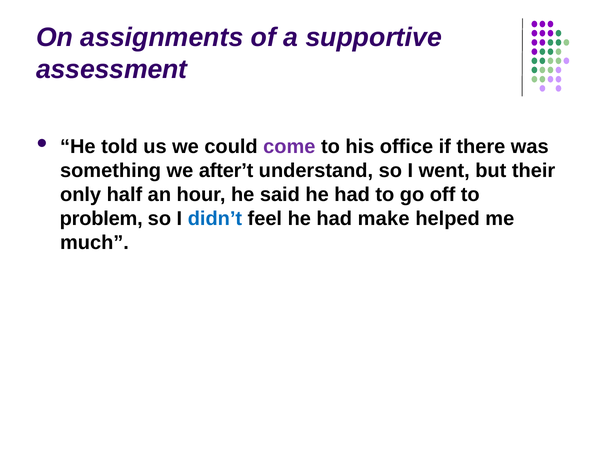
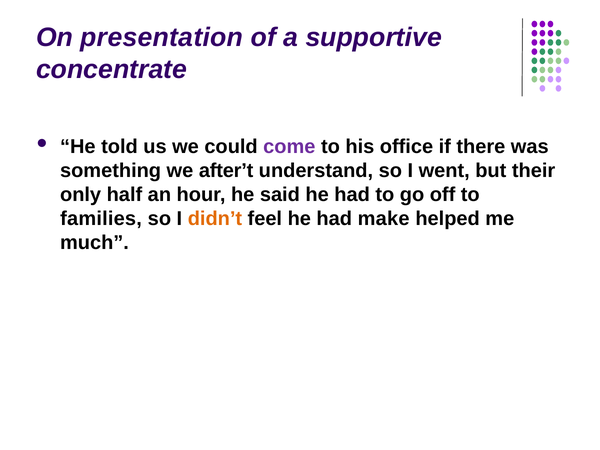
assignments: assignments -> presentation (162, 38)
assessment: assessment -> concentrate (112, 70)
problem: problem -> families (101, 218)
didn’t colour: blue -> orange (215, 218)
